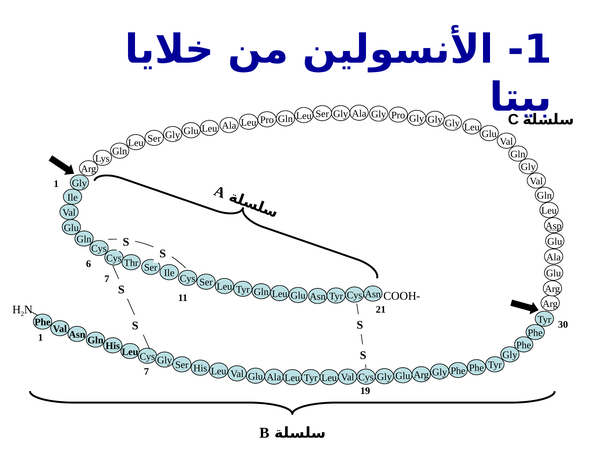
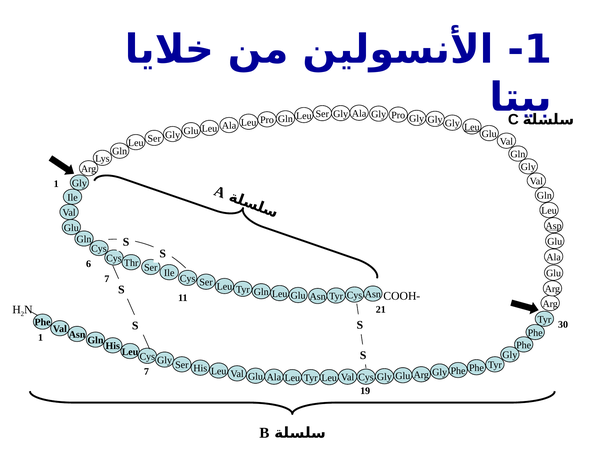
Leu underline: none -> present (472, 127)
